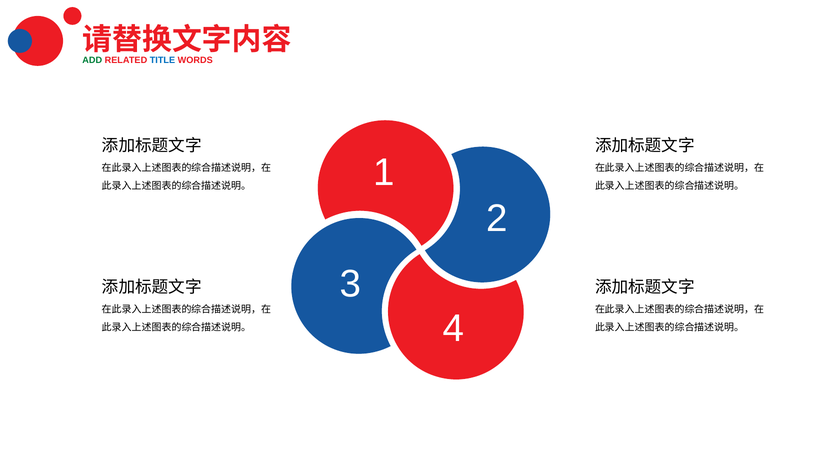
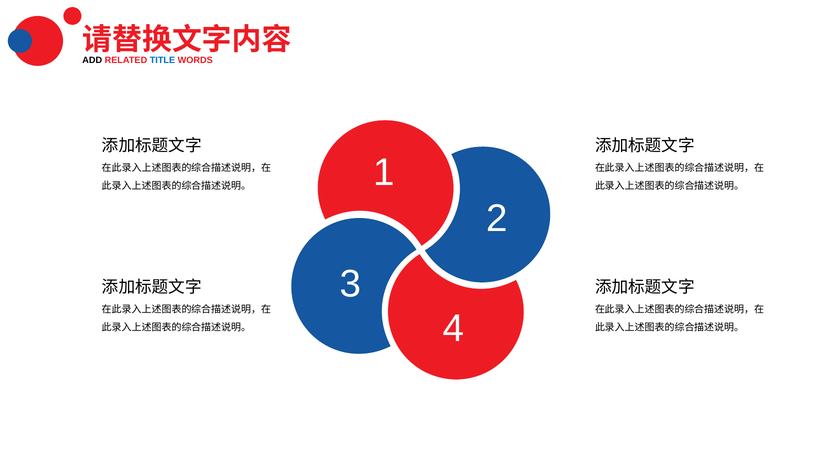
ADD colour: green -> black (92, 60)
